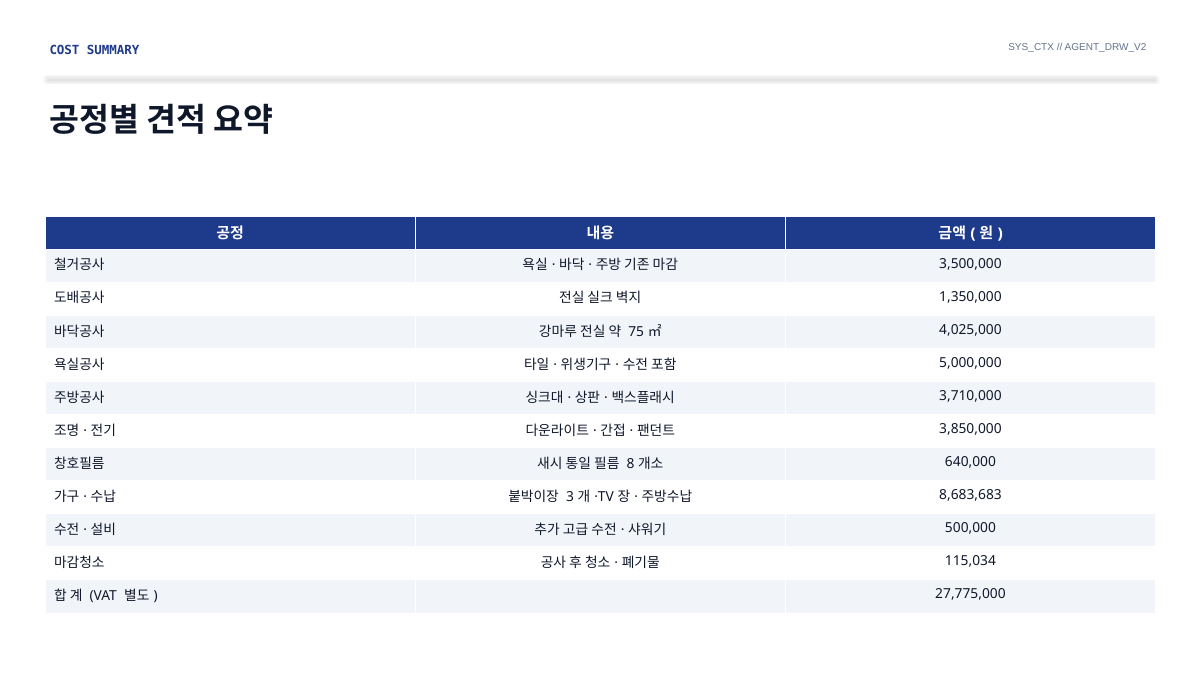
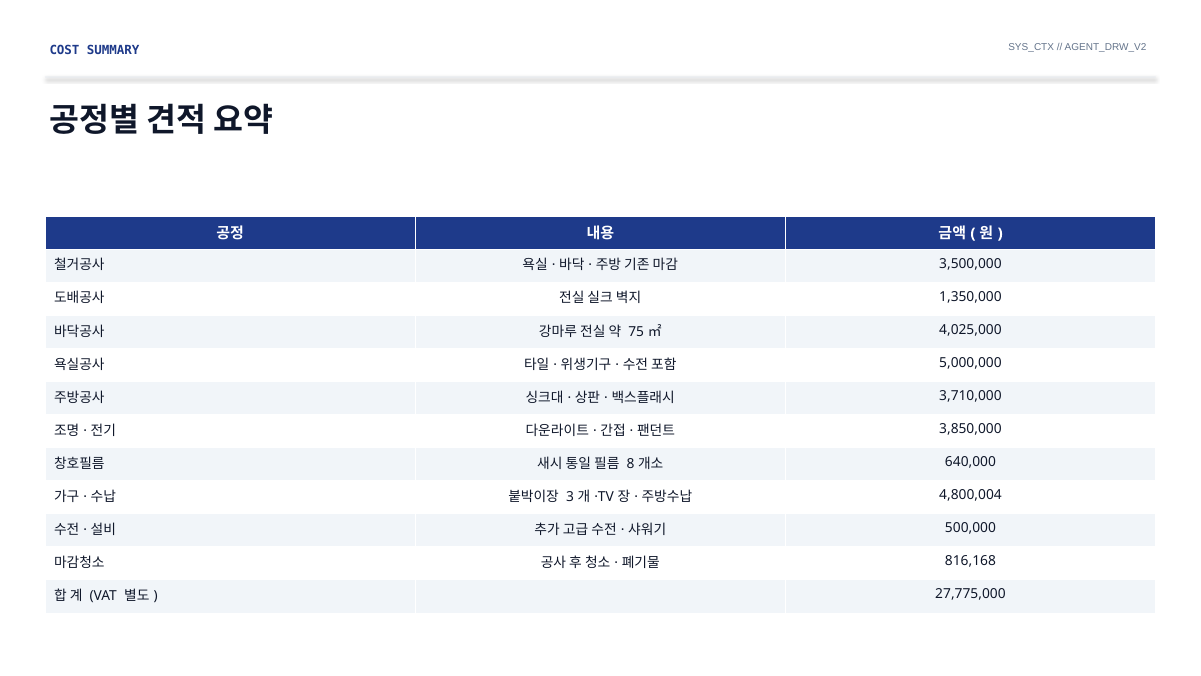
8,683,683: 8,683,683 -> 4,800,004 (970, 495)
115,034: 115,034 -> 816,168 (970, 561)
